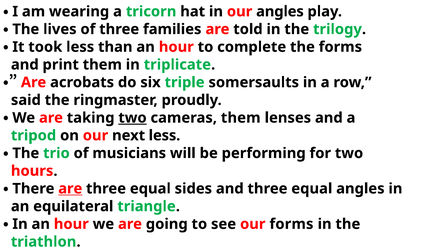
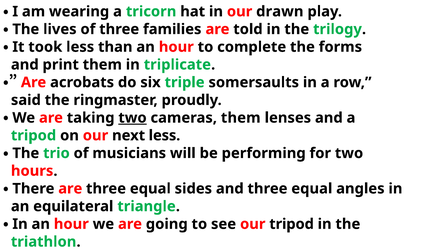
our angles: angles -> drawn (280, 12)
are underline: present -> none (70, 189)
our forms: forms -> tripod (292, 224)
